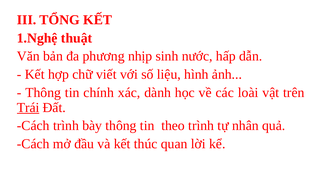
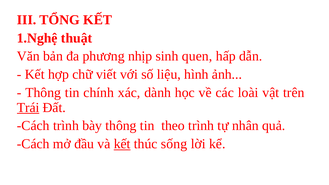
nước: nước -> quen (197, 56)
kết underline: none -> present (122, 144)
quan: quan -> sống (174, 144)
